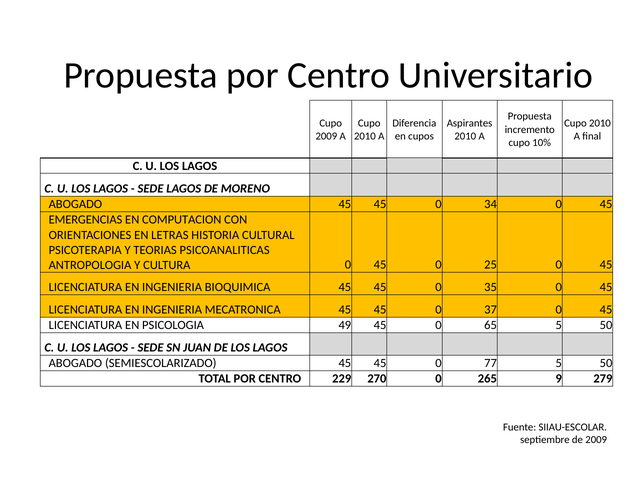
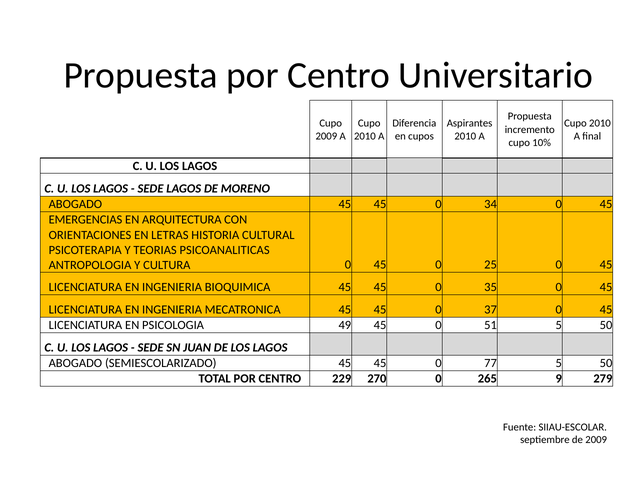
COMPUTACION: COMPUTACION -> ARQUITECTURA (182, 220)
65: 65 -> 51 (491, 325)
